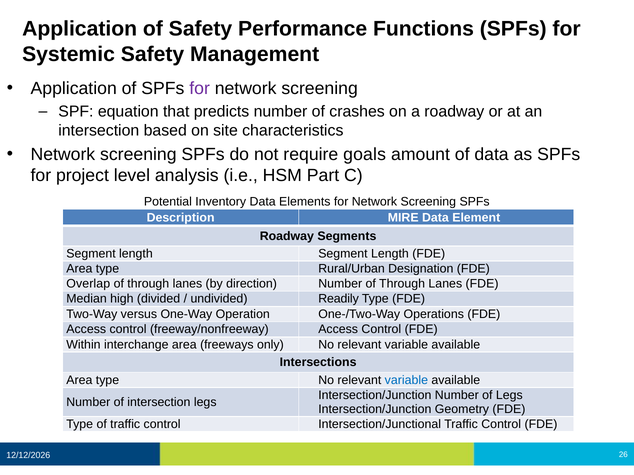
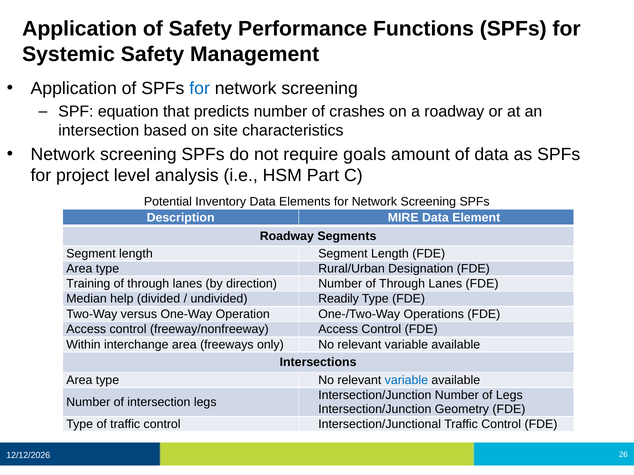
for colour: purple -> blue (200, 89)
Overlap: Overlap -> Training (88, 284)
high: high -> help (122, 299)
